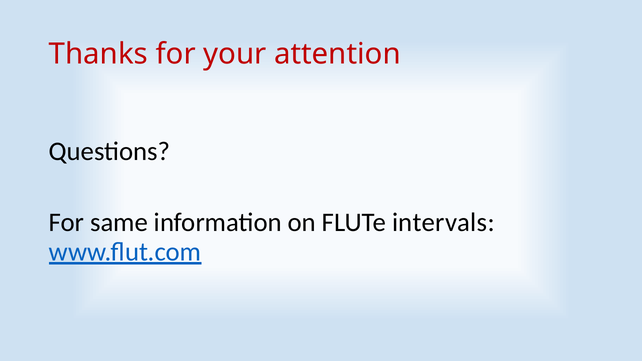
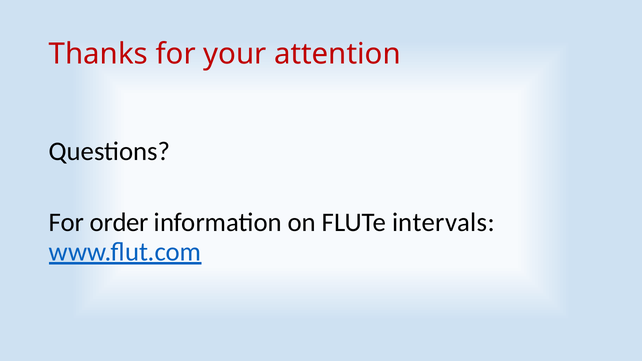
same: same -> order (119, 223)
